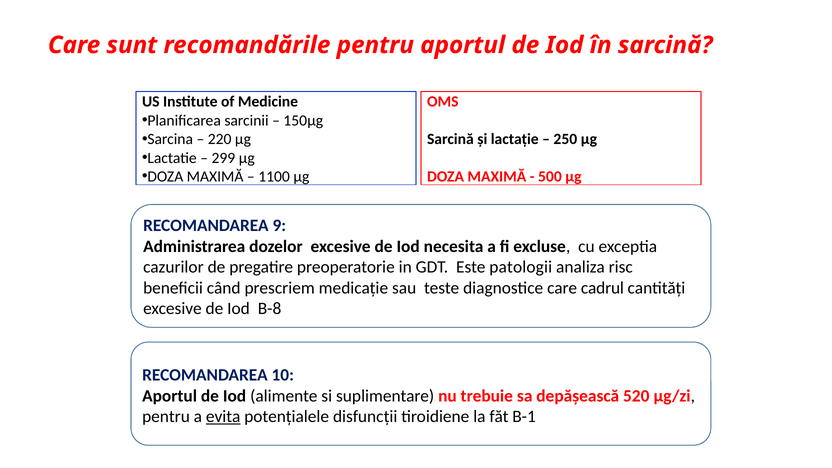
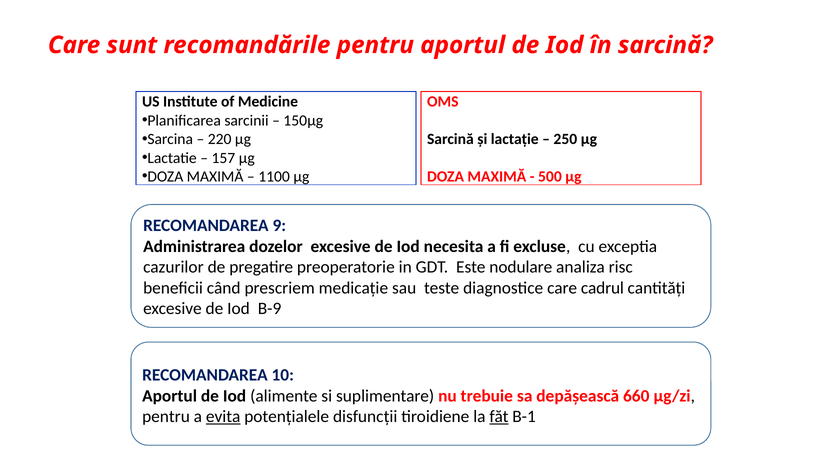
299: 299 -> 157 (223, 158)
patologii: patologii -> nodulare (521, 267)
B-8: B-8 -> B-9 (270, 309)
520: 520 -> 660 (636, 396)
făt underline: none -> present (499, 417)
